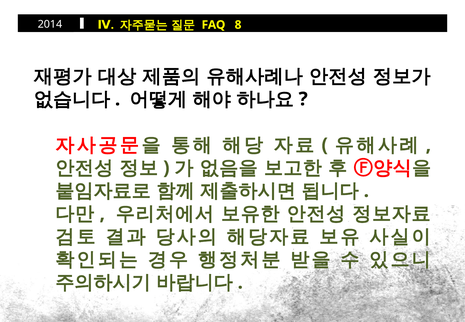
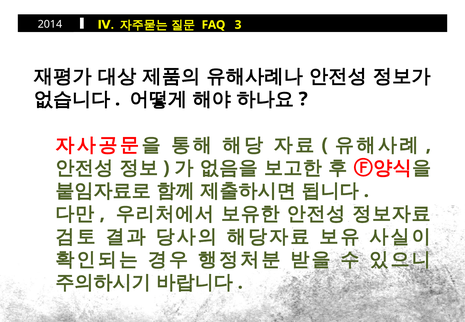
8: 8 -> 3 (238, 25)
